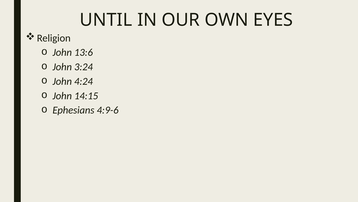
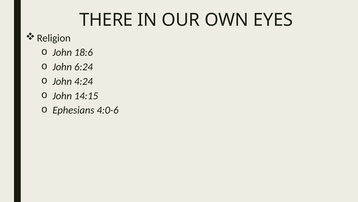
UNTIL: UNTIL -> THERE (106, 20)
13:6: 13:6 -> 18:6 (84, 52)
3:24: 3:24 -> 6:24 (84, 67)
4:9-6: 4:9-6 -> 4:0-6 (108, 110)
